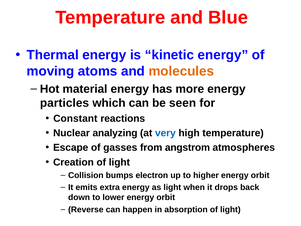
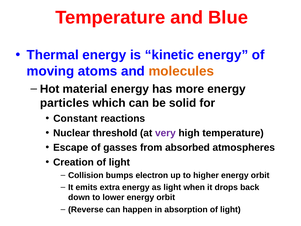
seen: seen -> solid (183, 103)
analyzing: analyzing -> threshold (115, 133)
very colour: blue -> purple (165, 133)
angstrom: angstrom -> absorbed (187, 148)
